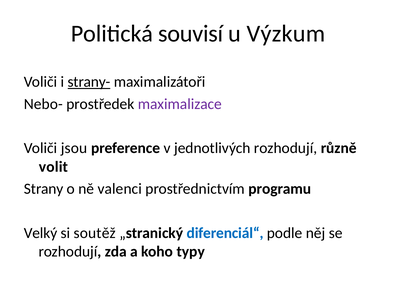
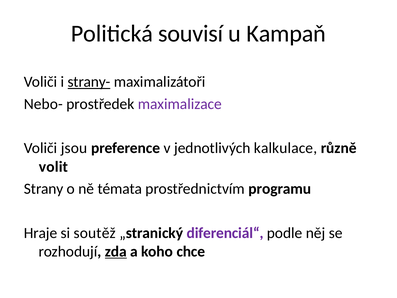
Výzkum: Výzkum -> Kampaň (286, 34)
jednotlivých rozhodují: rozhodují -> kalkulace (286, 148)
valenci: valenci -> témata (120, 189)
Velký: Velký -> Hraje (41, 233)
diferenciál“ colour: blue -> purple (225, 233)
zda underline: none -> present (116, 251)
typy: typy -> chce (191, 251)
